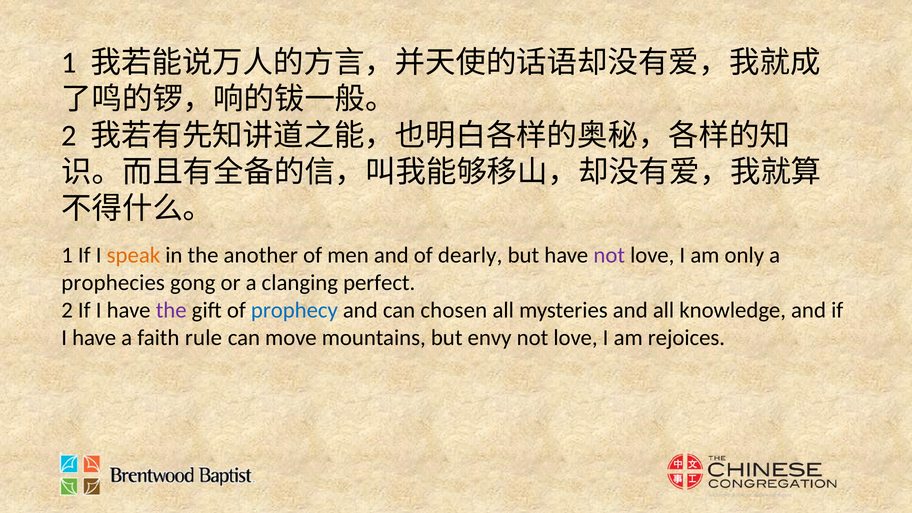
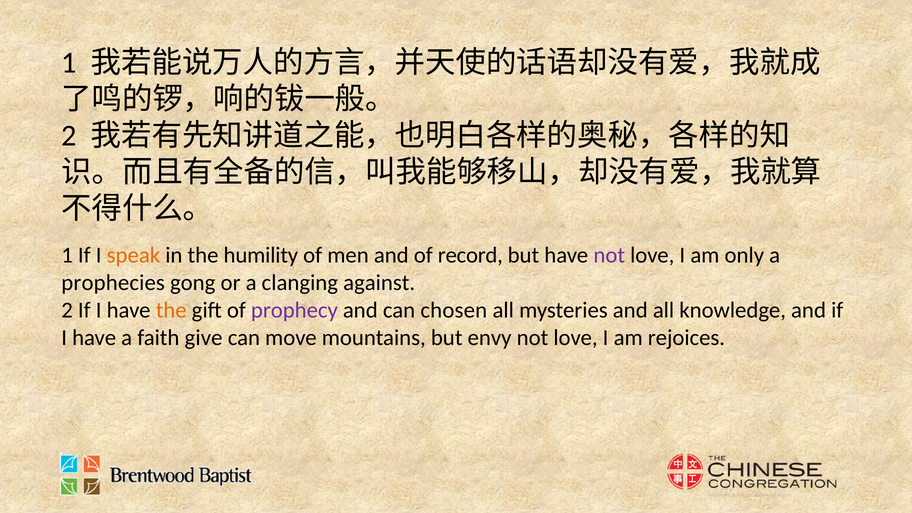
another: another -> humility (261, 255)
dearly: dearly -> record (470, 255)
perfect: perfect -> against (379, 283)
the colour: purple -> orange (171, 310)
prophecy colour: blue -> purple (294, 310)
rule: rule -> give (204, 337)
